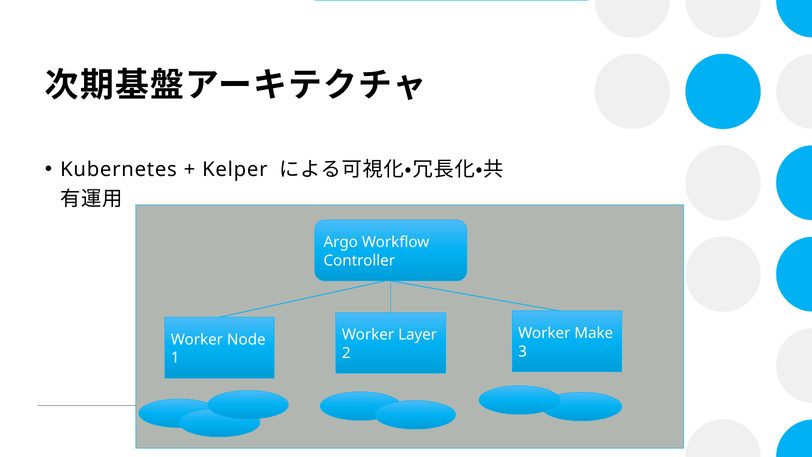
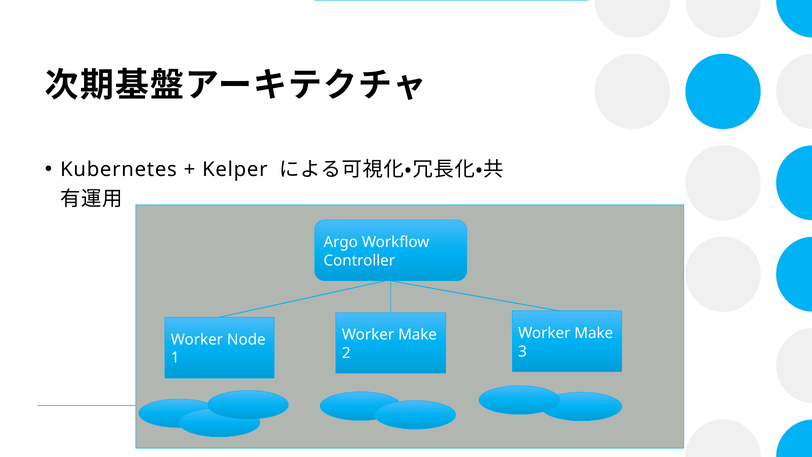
Layer: Layer -> Make (418, 335)
